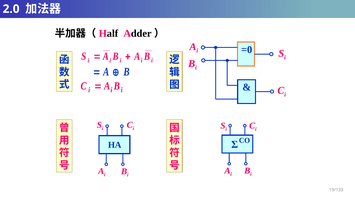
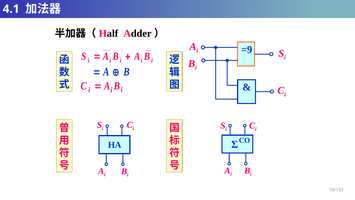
2.0: 2.0 -> 4.1 (11, 9)
=0: =0 -> =9 (247, 50)
